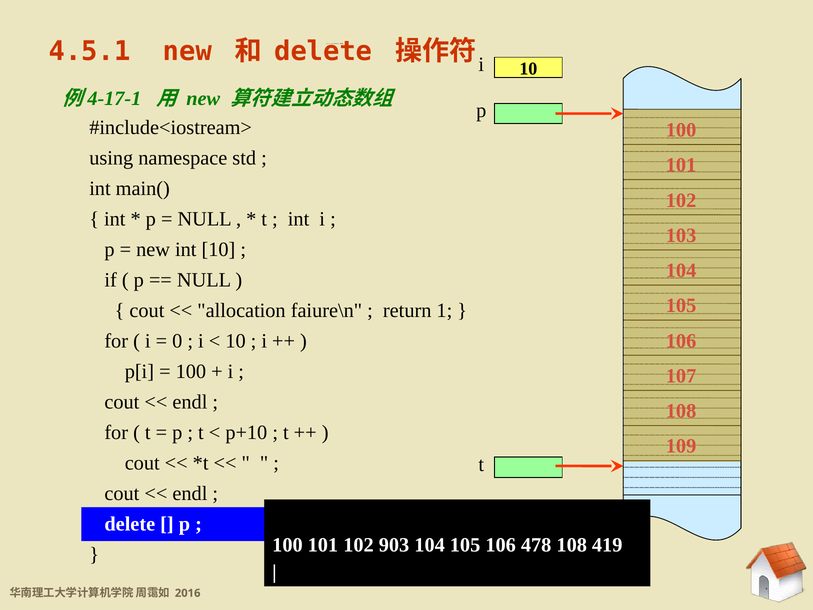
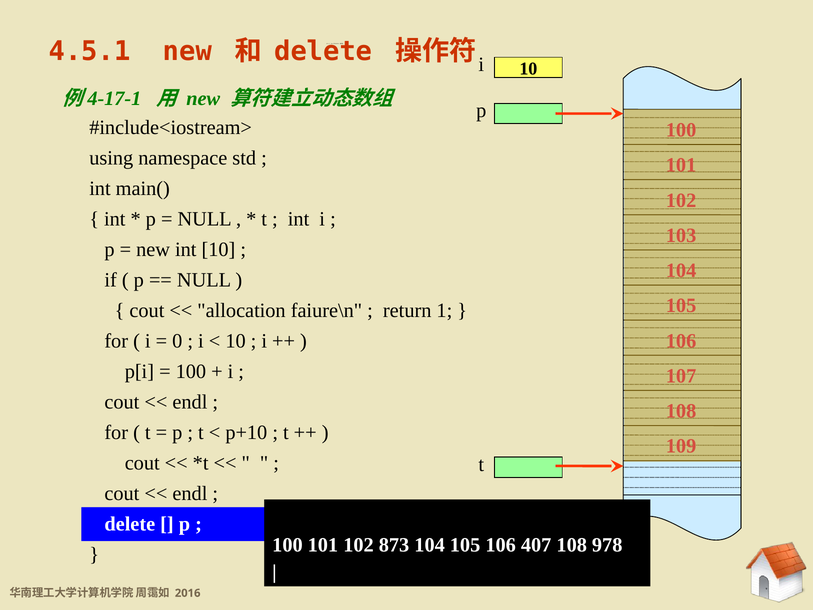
903: 903 -> 873 (394, 545)
478: 478 -> 407 (536, 545)
419: 419 -> 978 (607, 545)
